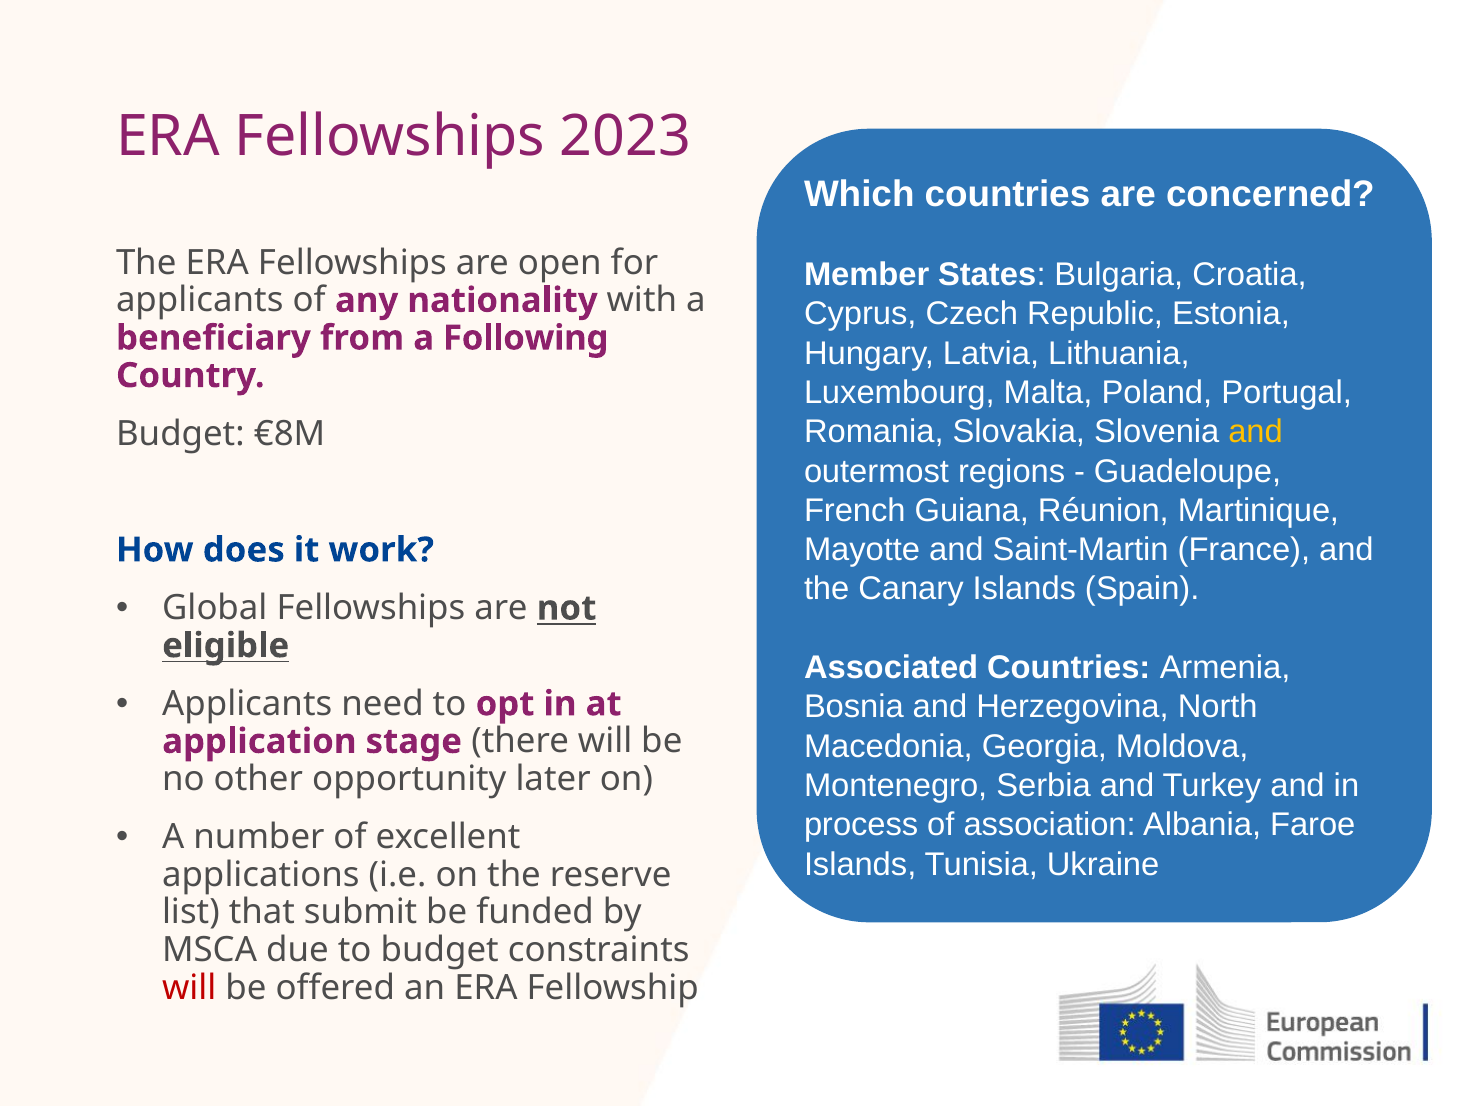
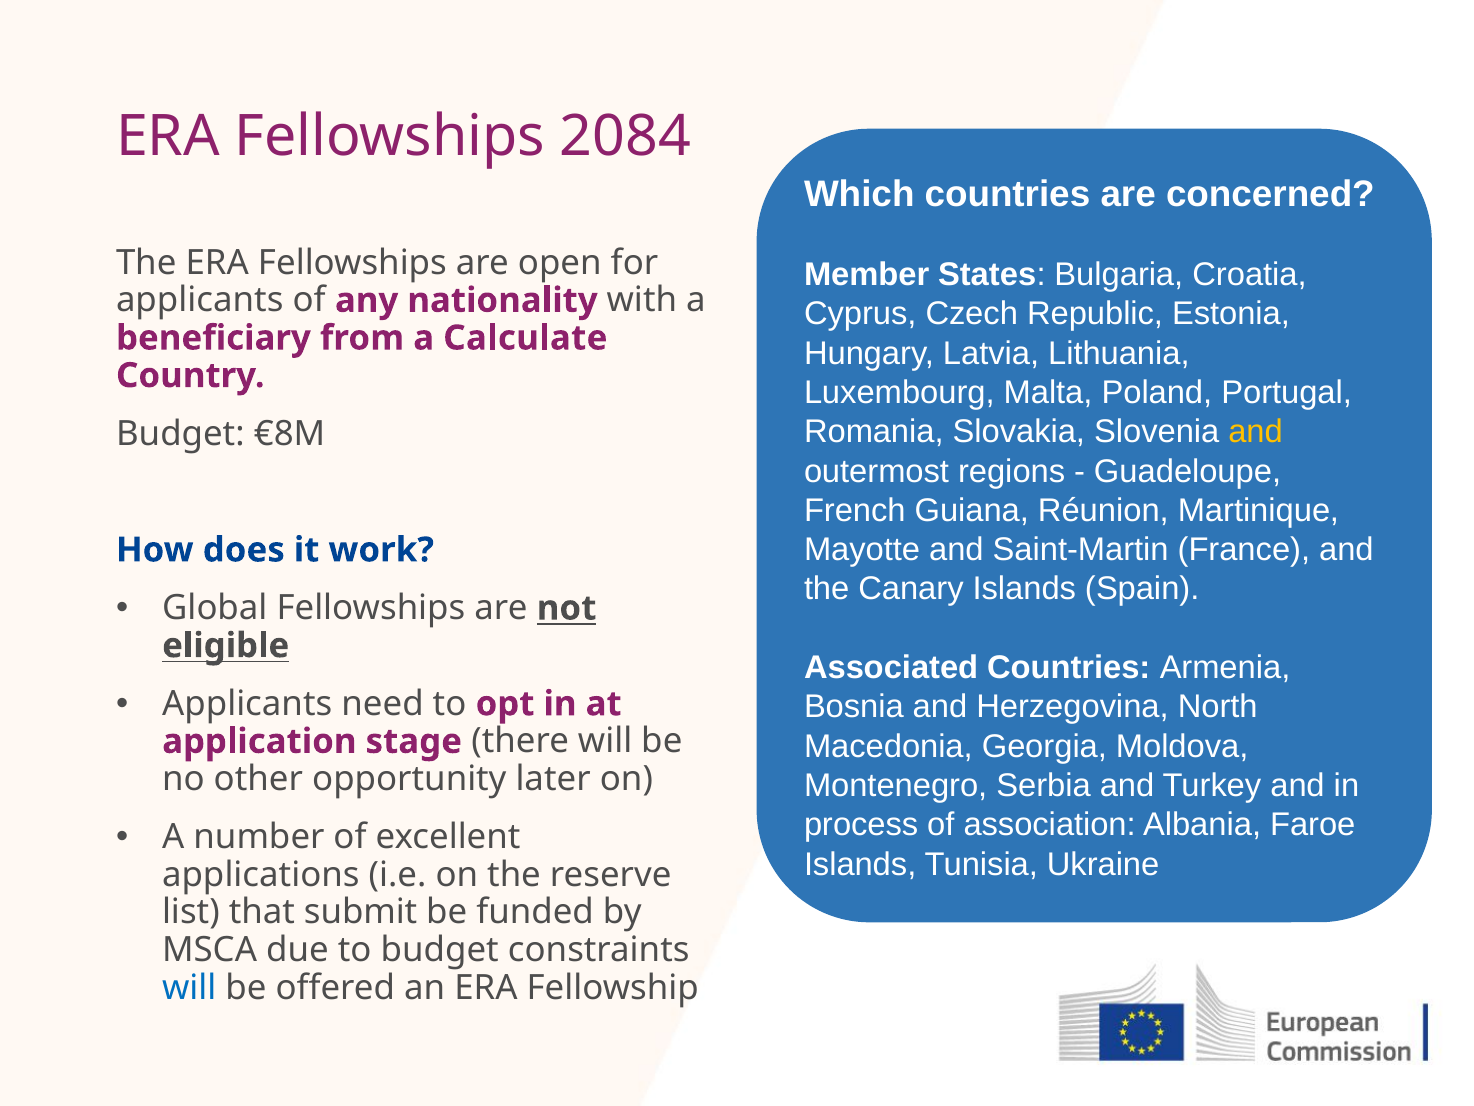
2023: 2023 -> 2084 (625, 136)
Following: Following -> Calculate (525, 338)
will colour: red -> blue (189, 987)
